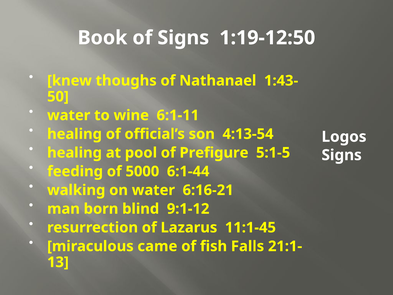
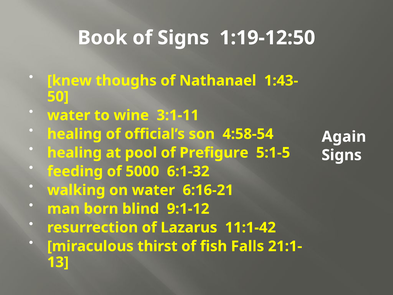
6:1-11: 6:1-11 -> 3:1-11 (178, 115)
4:13-54: 4:13-54 -> 4:58-54 (248, 134)
Logos: Logos -> Again (344, 137)
6:1-44: 6:1-44 -> 6:1-32 (188, 171)
11:1-45: 11:1-45 -> 11:1-42 (250, 227)
came: came -> thirst (158, 246)
